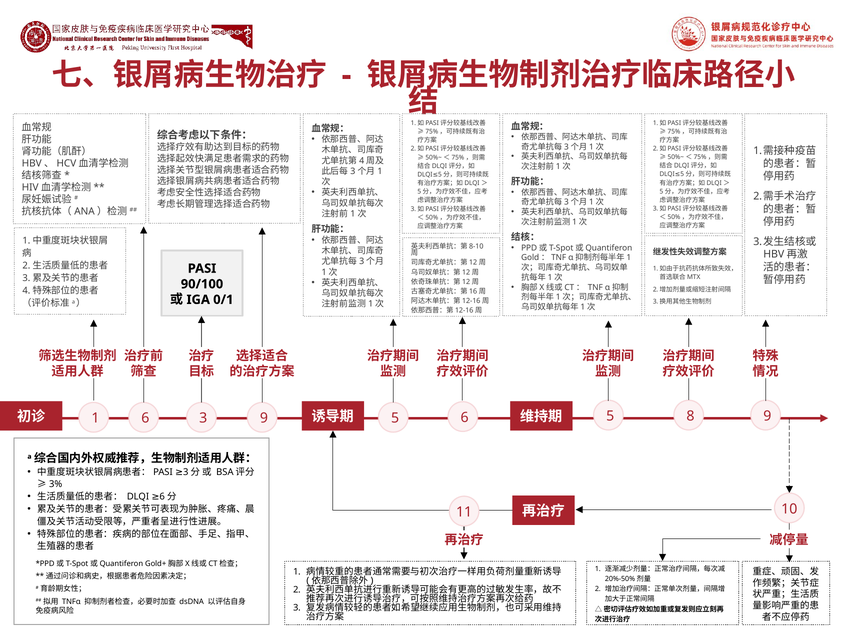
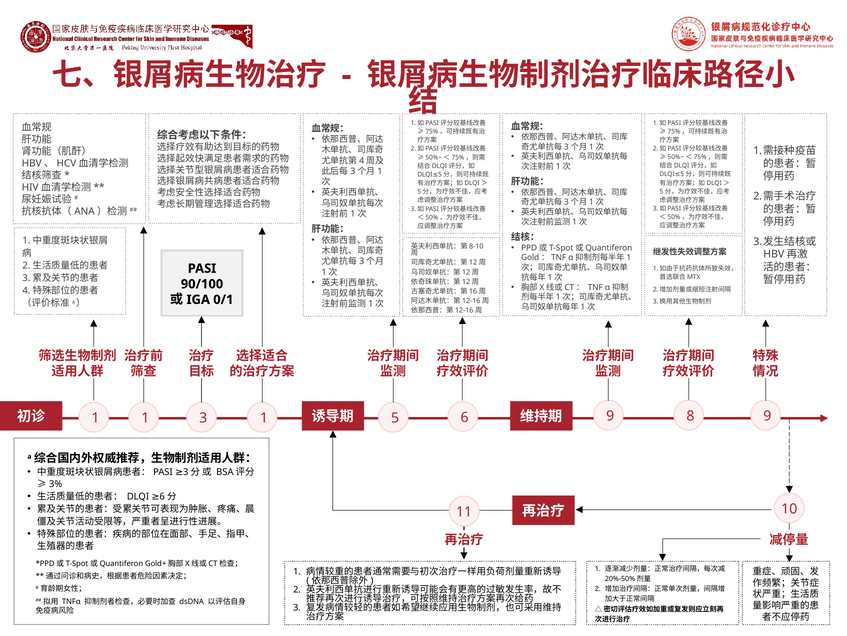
1 6: 6 -> 1 (145, 418)
3 9: 9 -> 1 (264, 418)
6 5: 5 -> 9 (610, 416)
